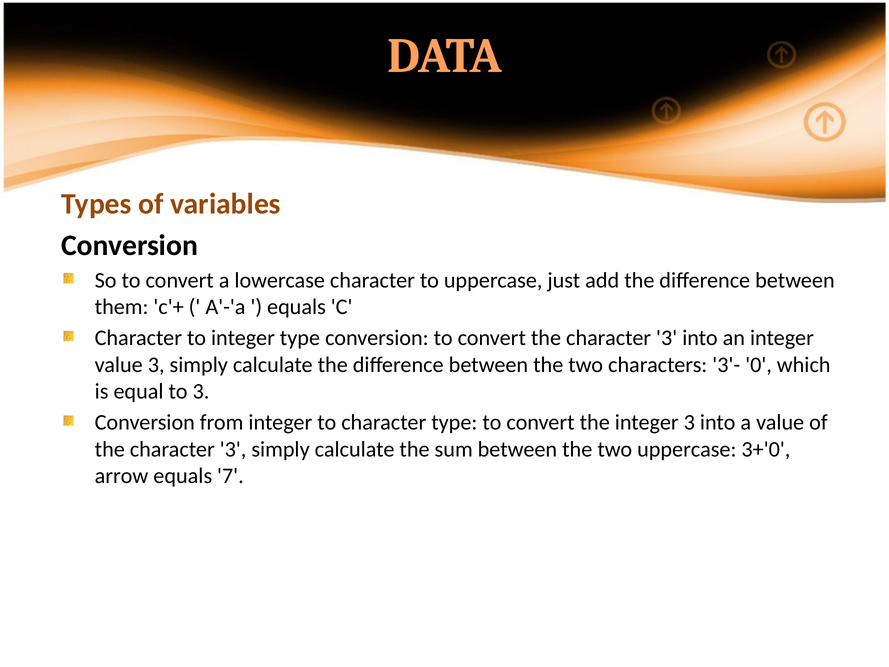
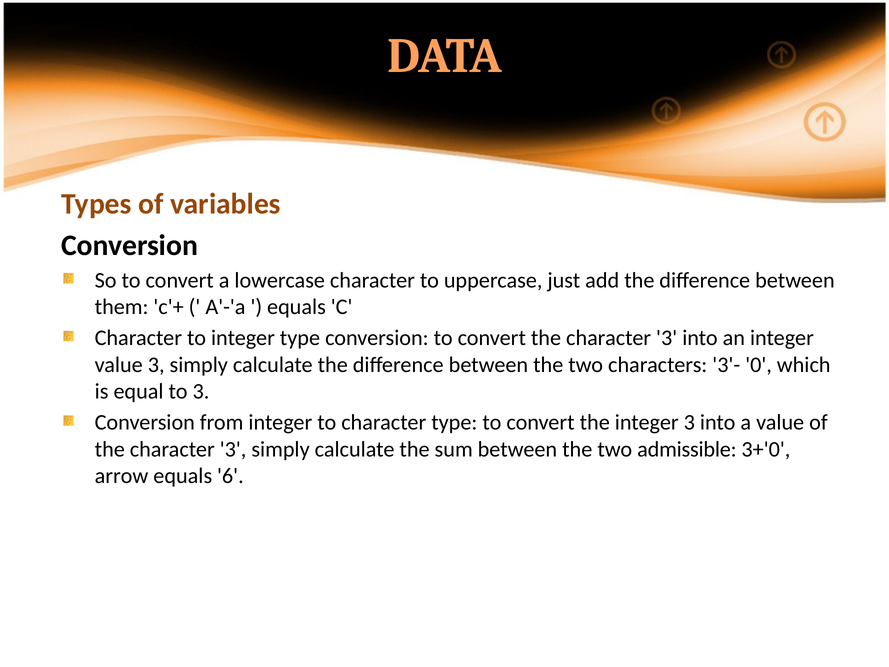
two uppercase: uppercase -> admissible (687, 449)
7: 7 -> 6 (230, 476)
